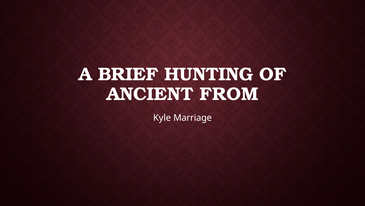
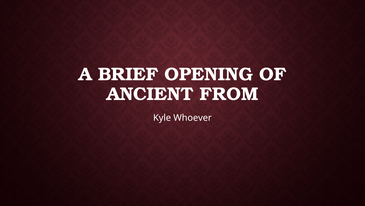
HUNTING: HUNTING -> OPENING (209, 74)
Marriage: Marriage -> Whoever (193, 118)
